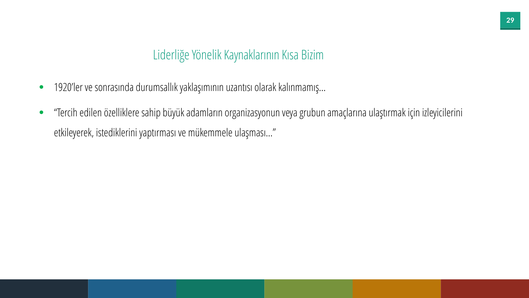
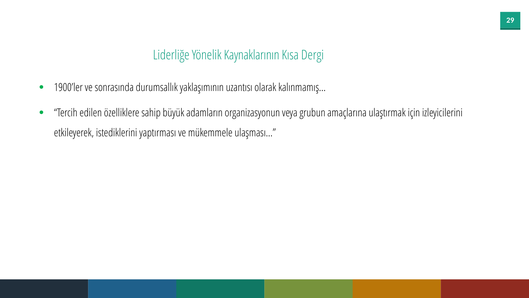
Bizim: Bizim -> Dergi (313, 55)
1920’ler: 1920’ler -> 1900’ler (68, 87)
